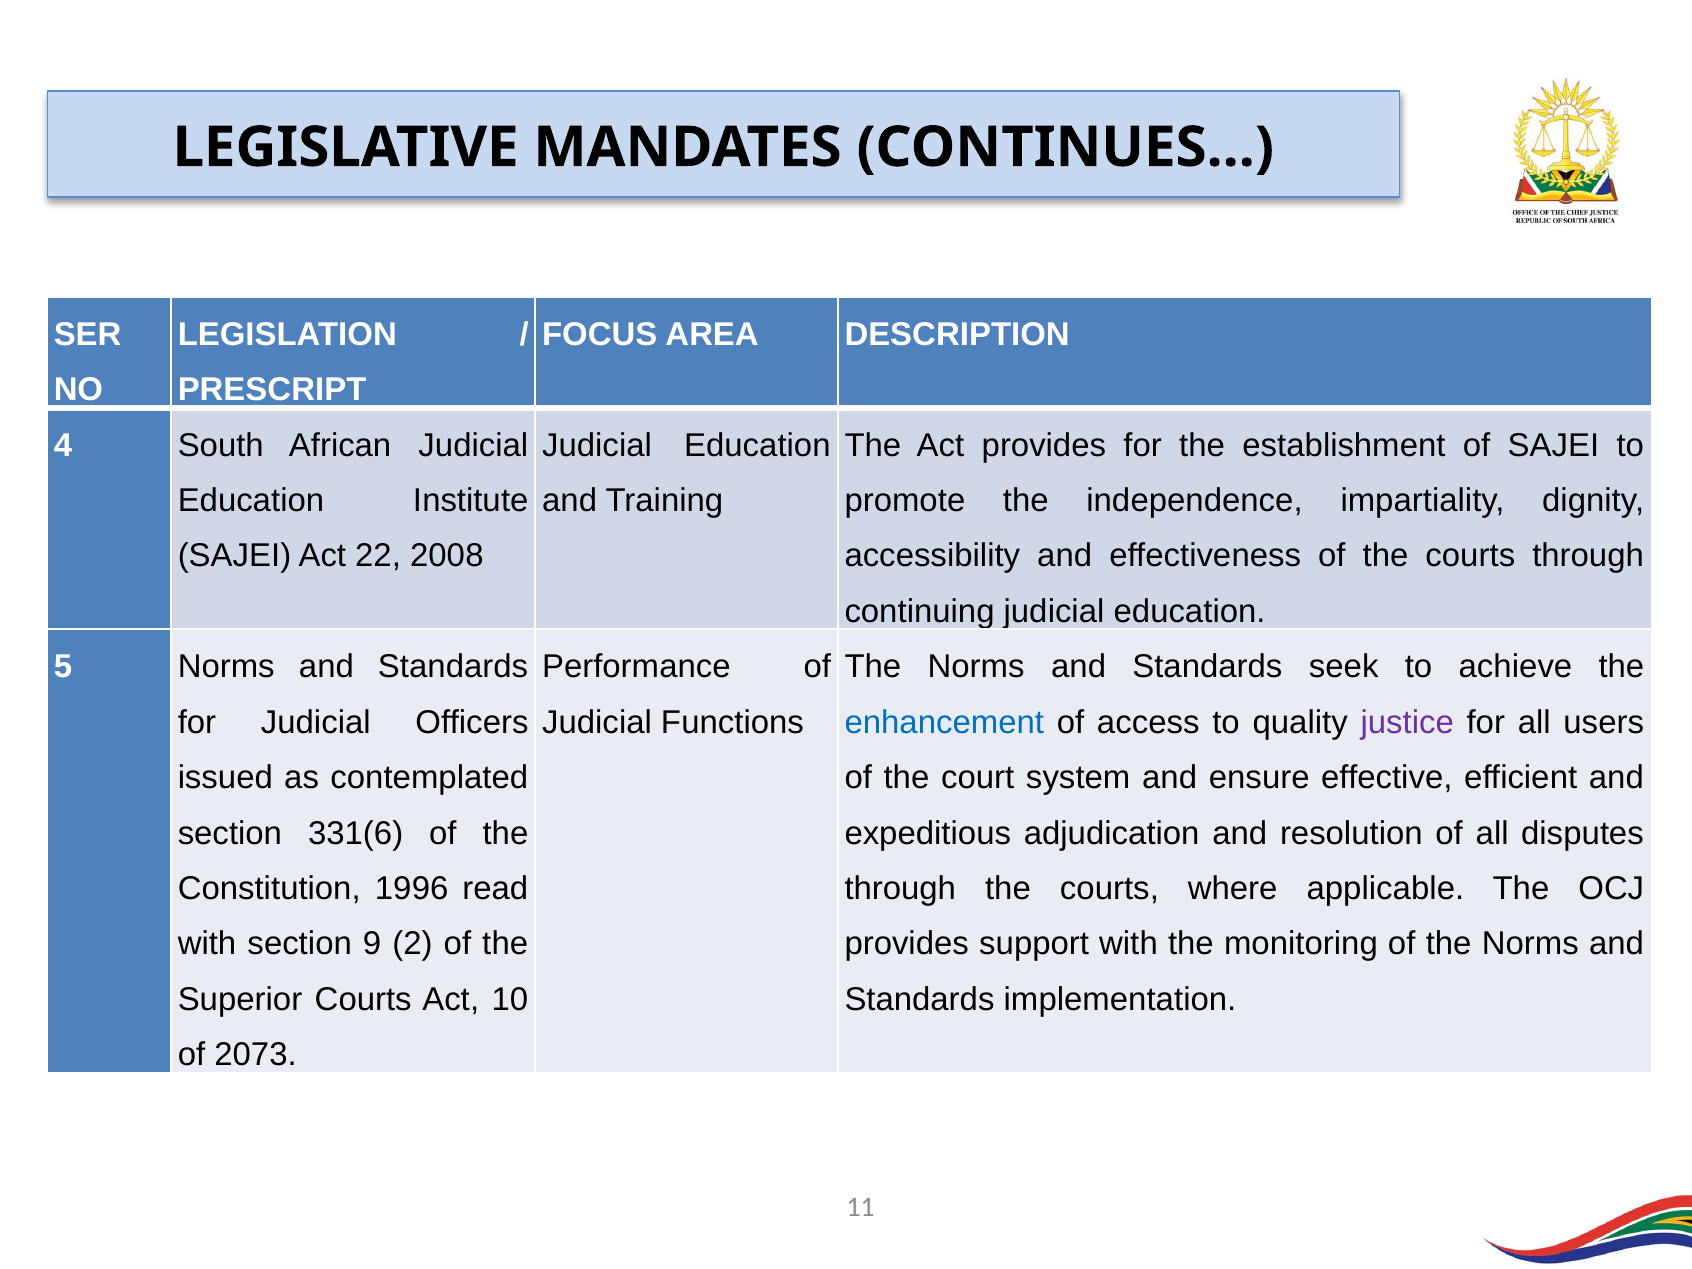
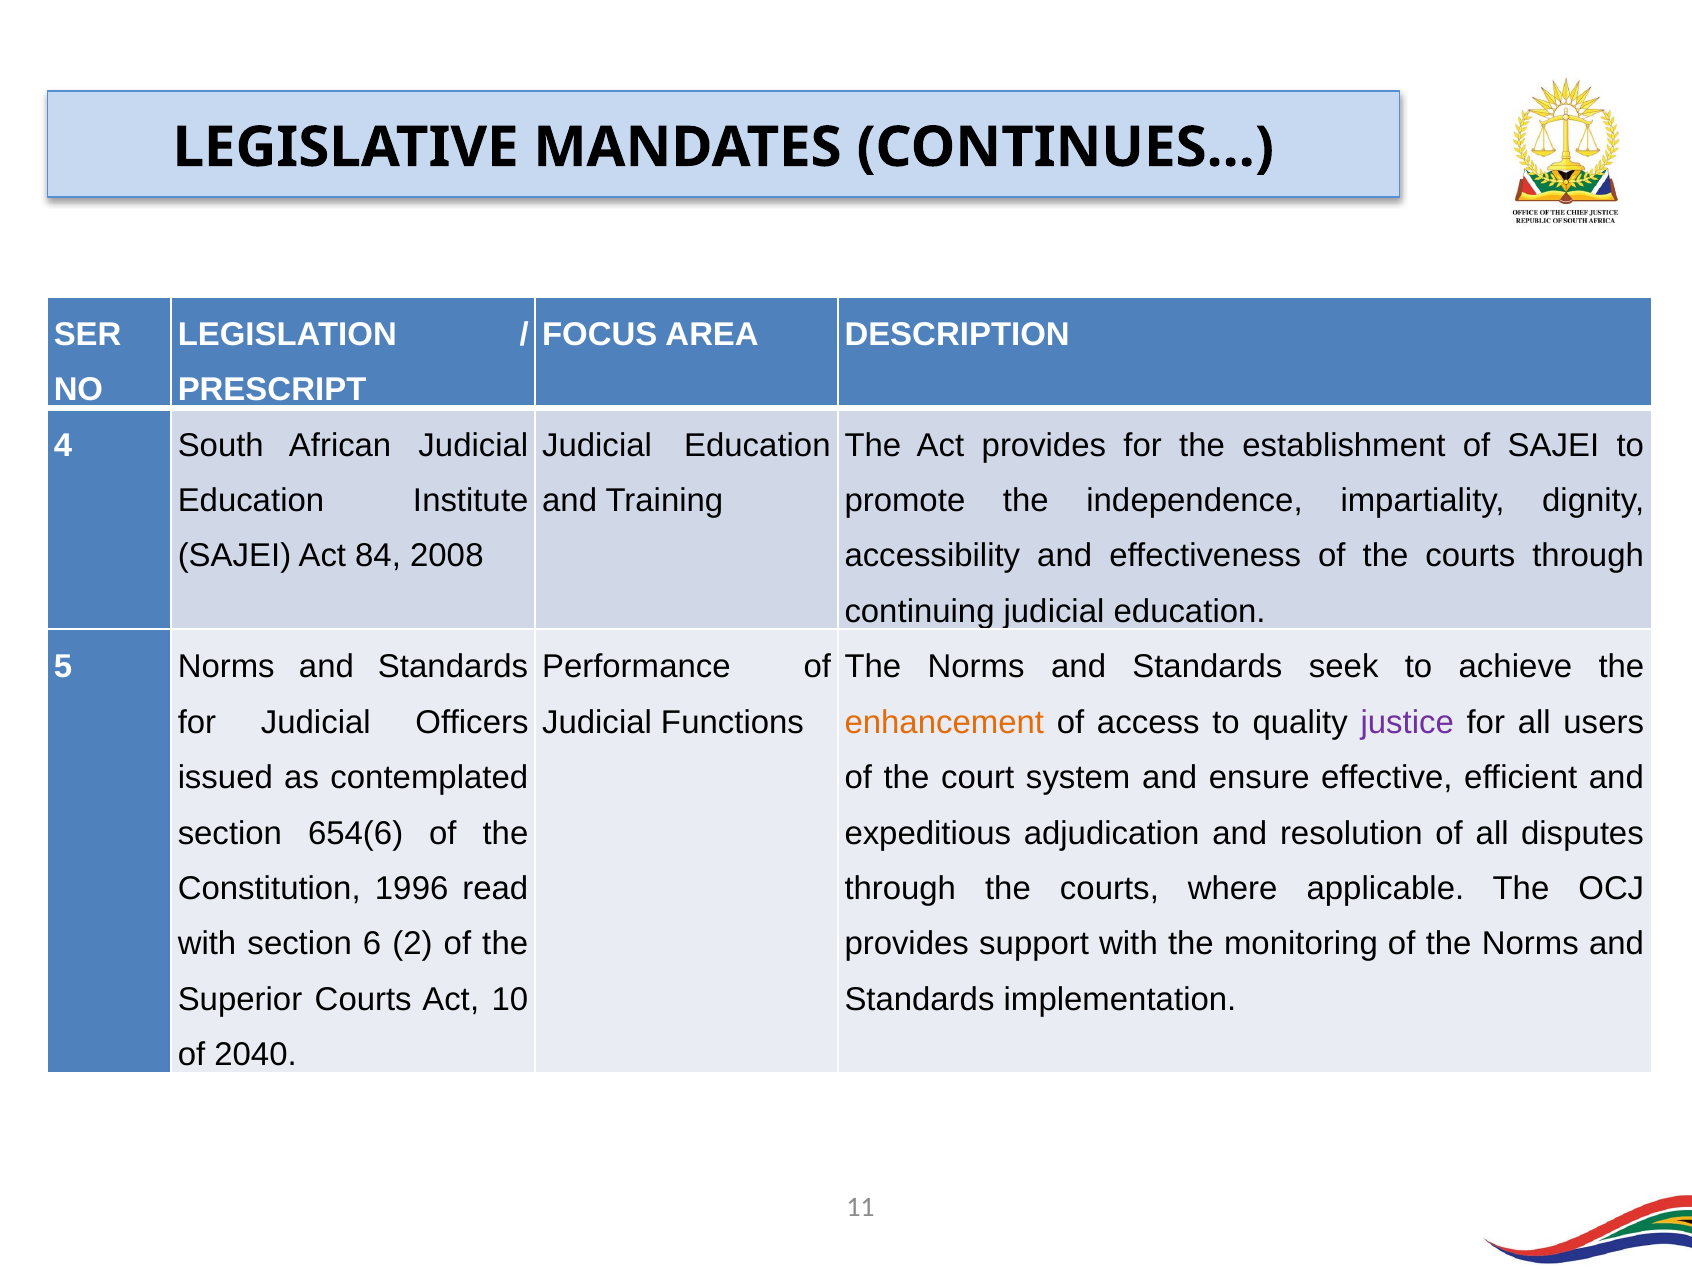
22: 22 -> 84 (378, 556)
enhancement colour: blue -> orange (944, 722)
331(6: 331(6 -> 654(6 (356, 833)
9: 9 -> 6 (372, 944)
2073: 2073 -> 2040 (256, 1055)
